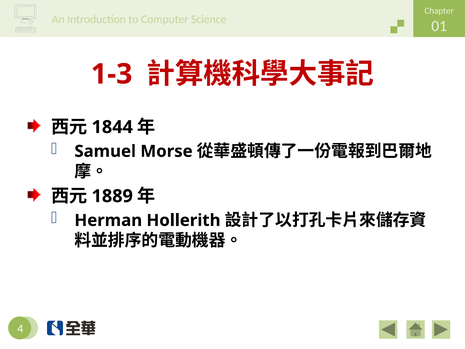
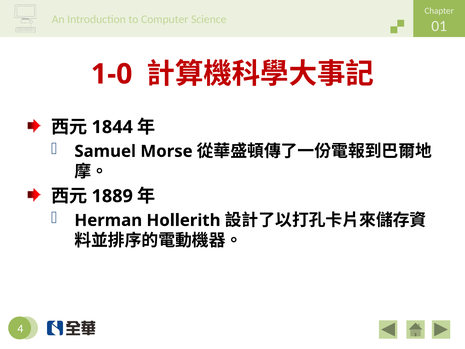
1-3: 1-3 -> 1-0 (112, 74)
